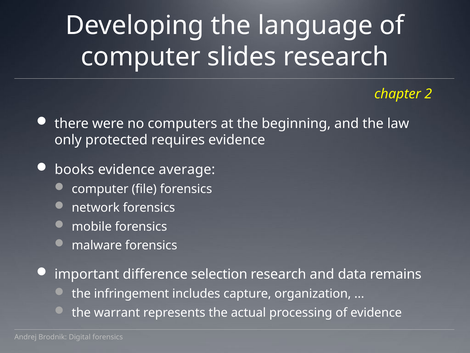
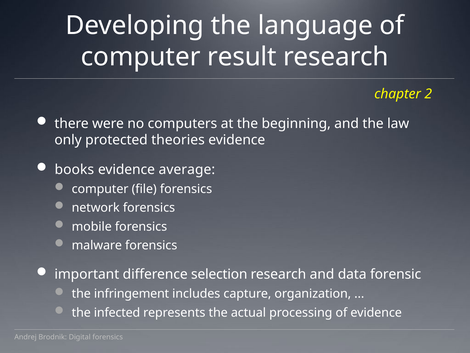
slides: slides -> result (242, 57)
requires: requires -> theories (178, 140)
remains: remains -> forensic (396, 274)
warrant: warrant -> infected (117, 312)
